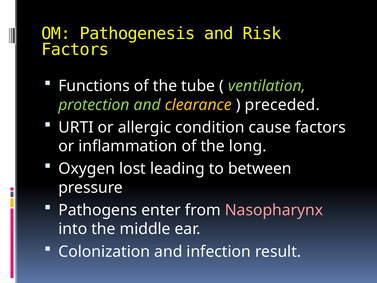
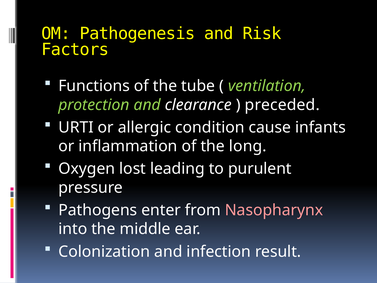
clearance colour: yellow -> white (198, 105)
cause factors: factors -> infants (321, 127)
between: between -> purulent (260, 169)
